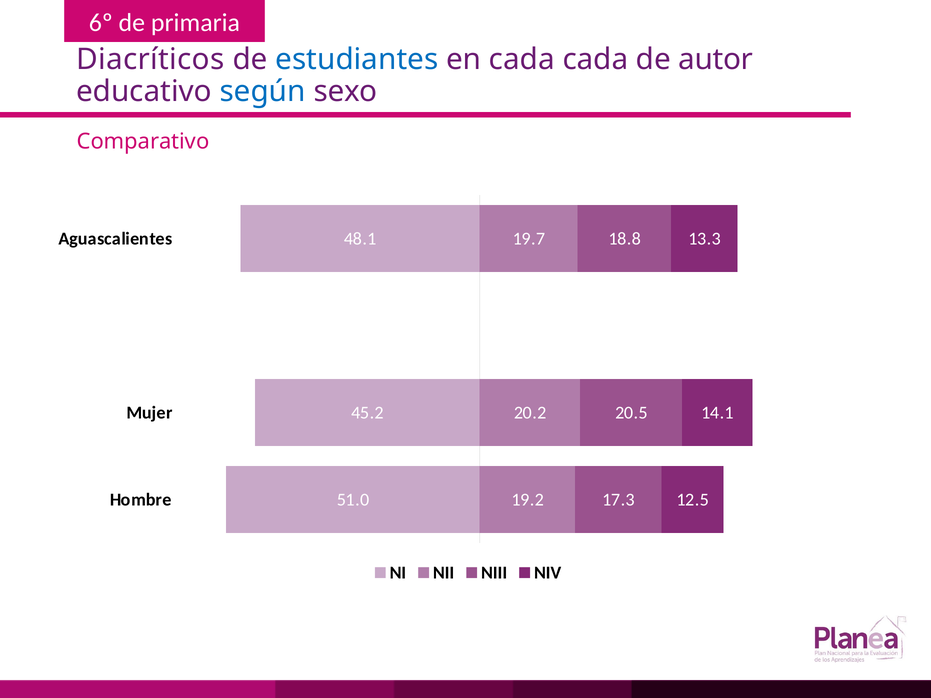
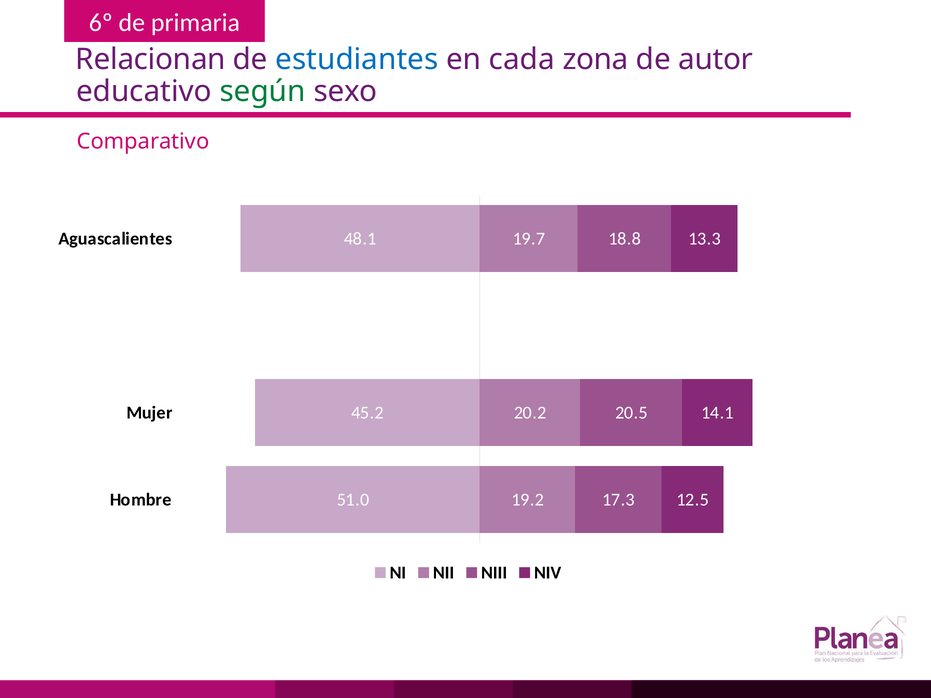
Diacríticos: Diacríticos -> Relacionan (151, 59)
cada cada: cada -> zona (596, 59)
según colour: blue -> green (263, 92)
